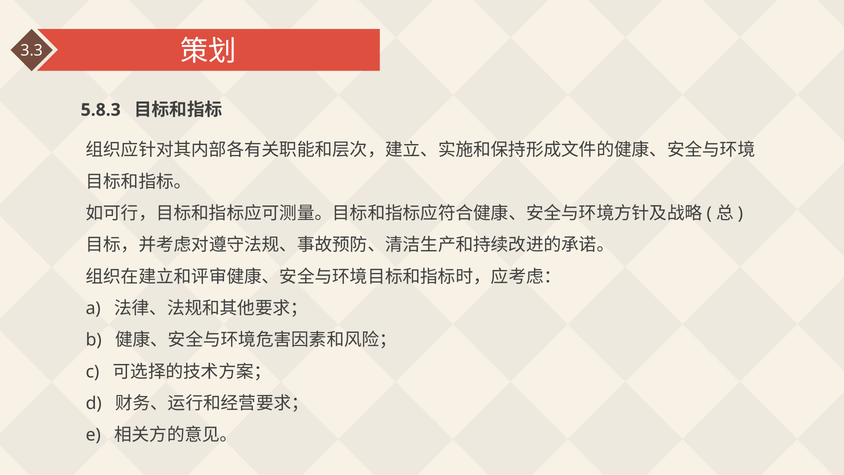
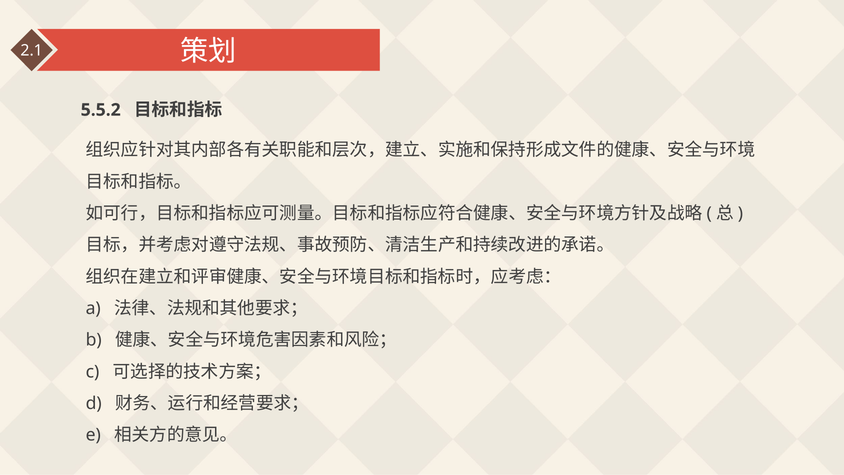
3.3: 3.3 -> 2.1 (32, 51)
5.8.3: 5.8.3 -> 5.5.2 (101, 110)
